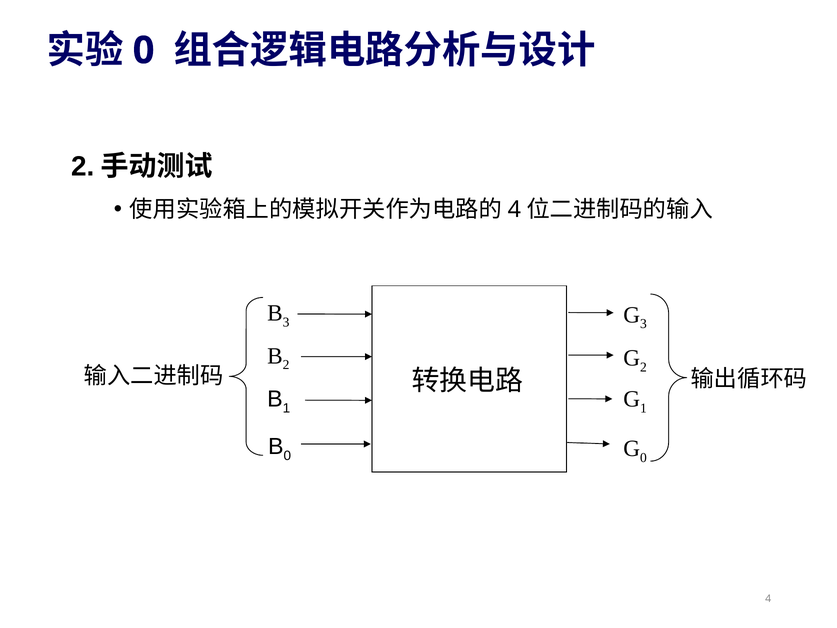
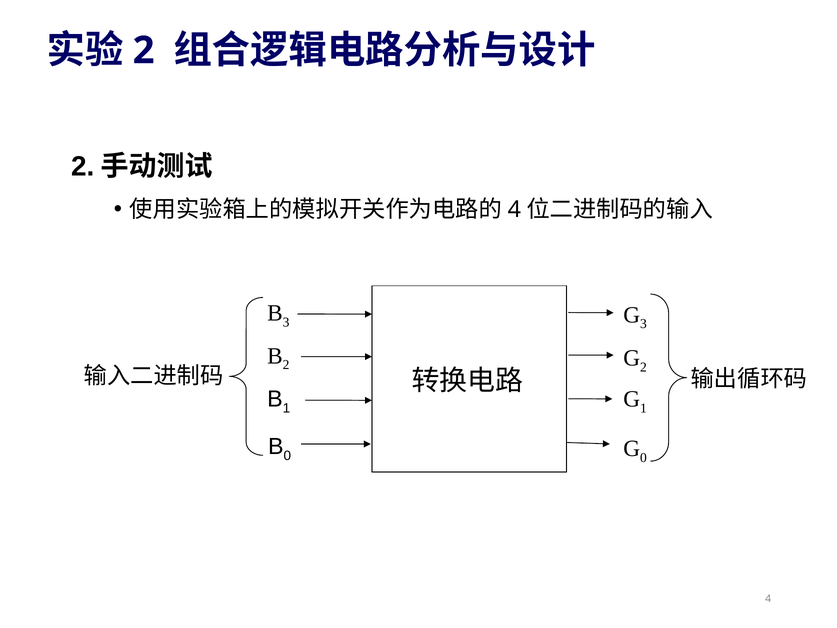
0: 0 -> 2 (144, 51)
